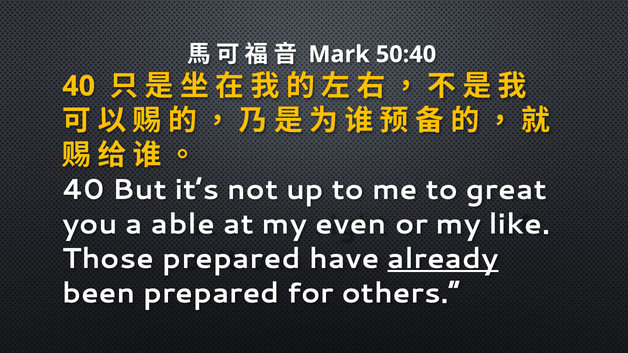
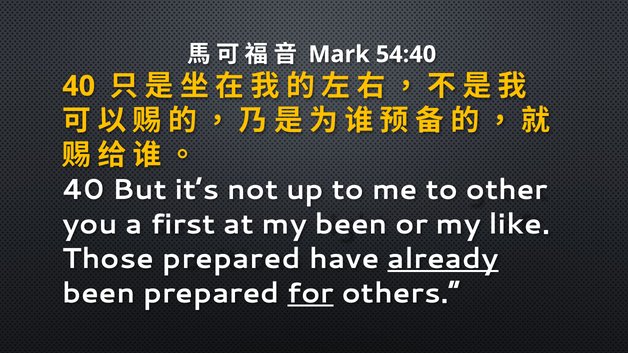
50:40: 50:40 -> 54:40 (406, 54)
great: great -> other (507, 190)
able: able -> first (183, 224)
my even: even -> been (351, 224)
for underline: none -> present (311, 293)
